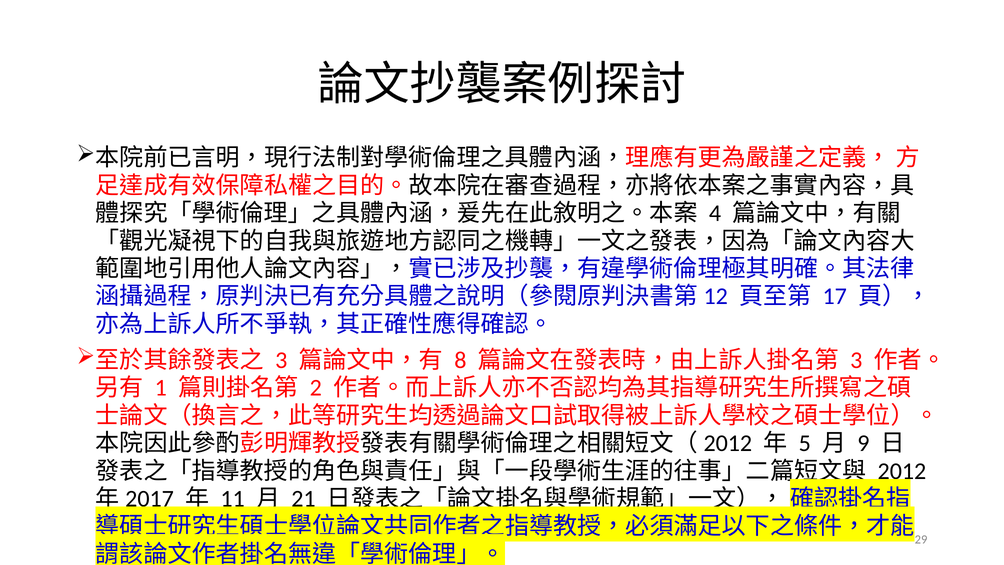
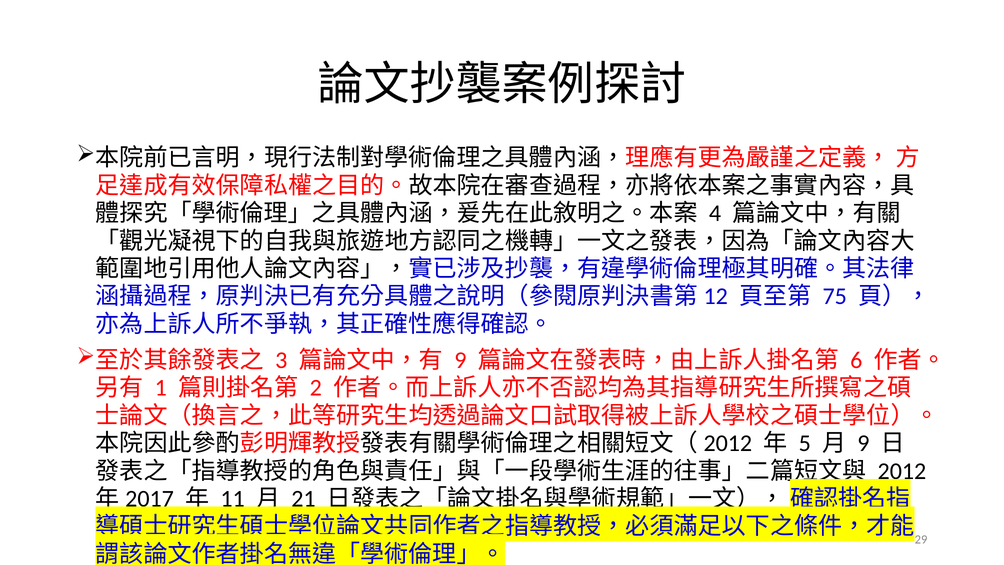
17: 17 -> 75 (835, 296)
8: 8 -> 9 (460, 360)
3: 3 -> 6 (856, 360)
